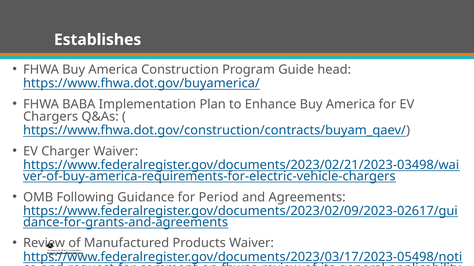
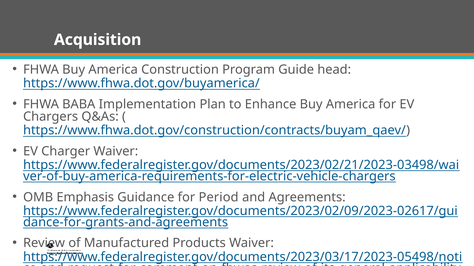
Establishes: Establishes -> Acquisition (98, 40)
Following: Following -> Emphasis (85, 198)
